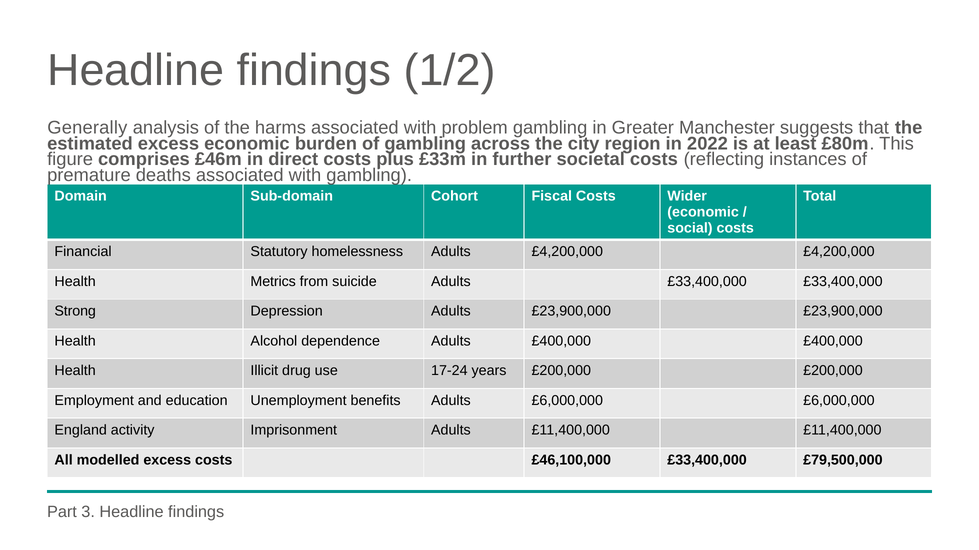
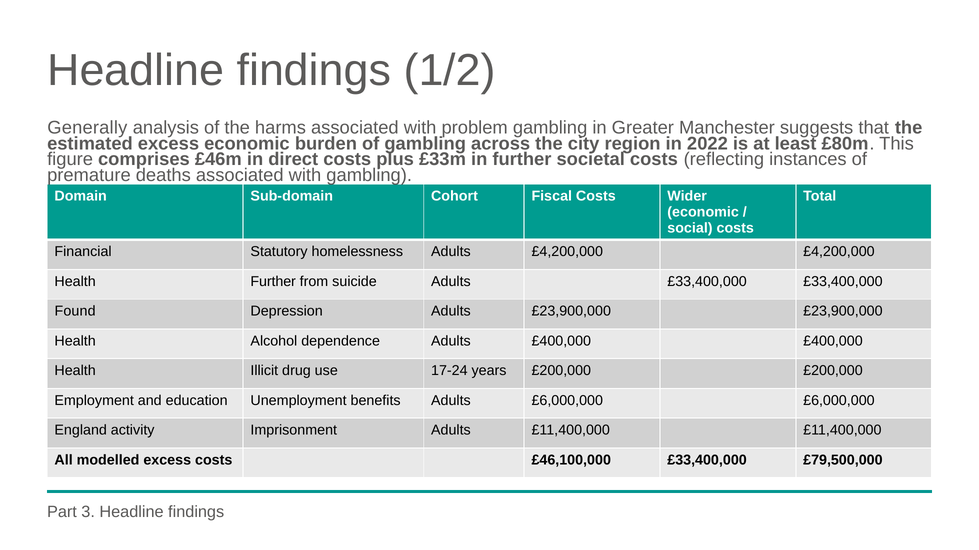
Health Metrics: Metrics -> Further (273, 282)
Strong: Strong -> Found (75, 312)
